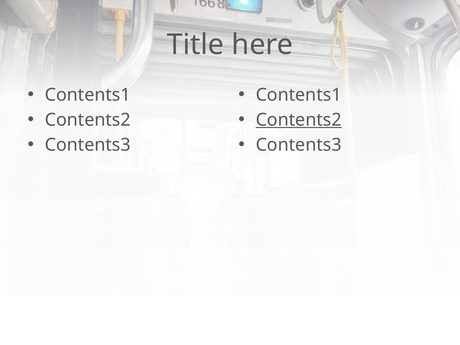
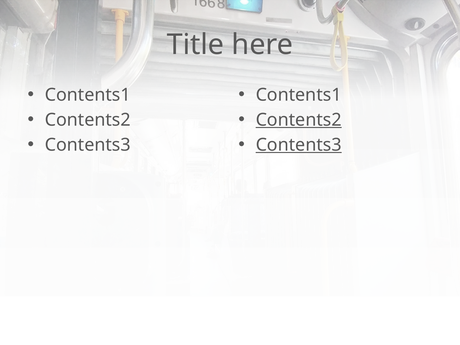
Contents3 underline: none -> present (299, 145)
